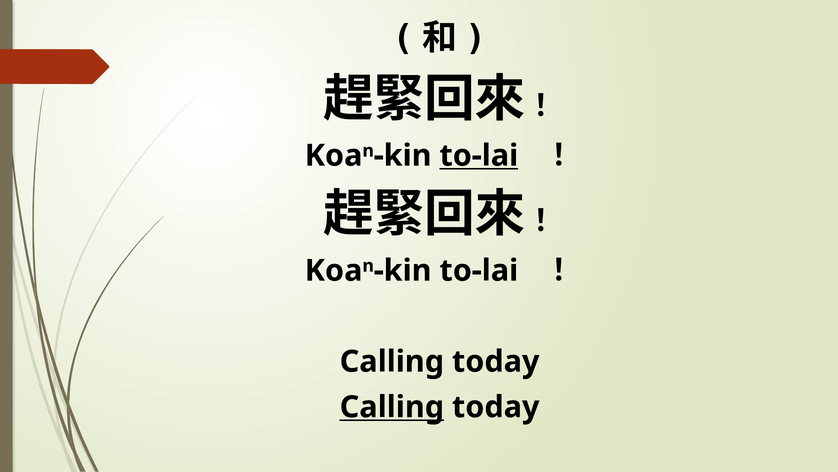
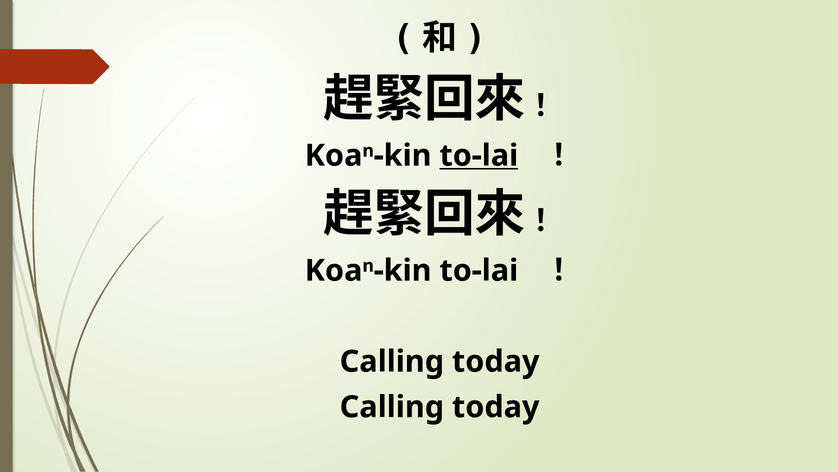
Calling underline: present -> none (392, 407)
